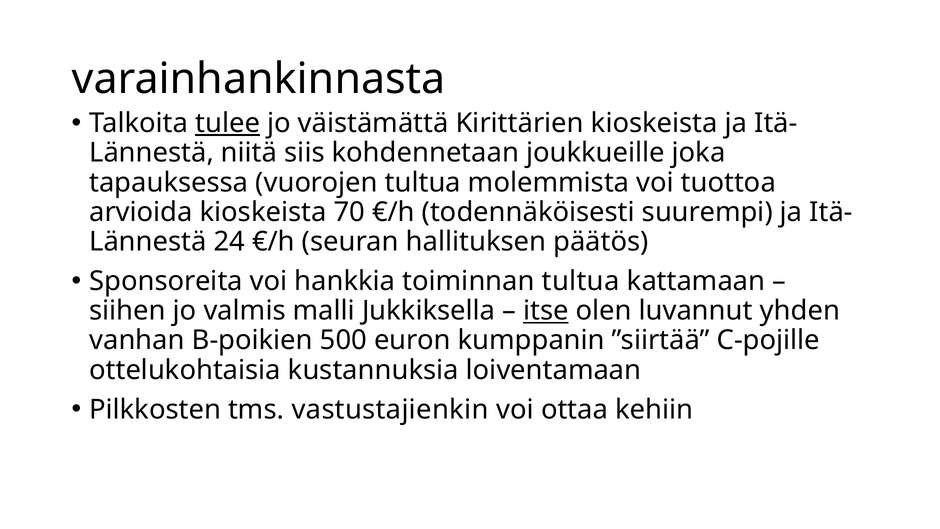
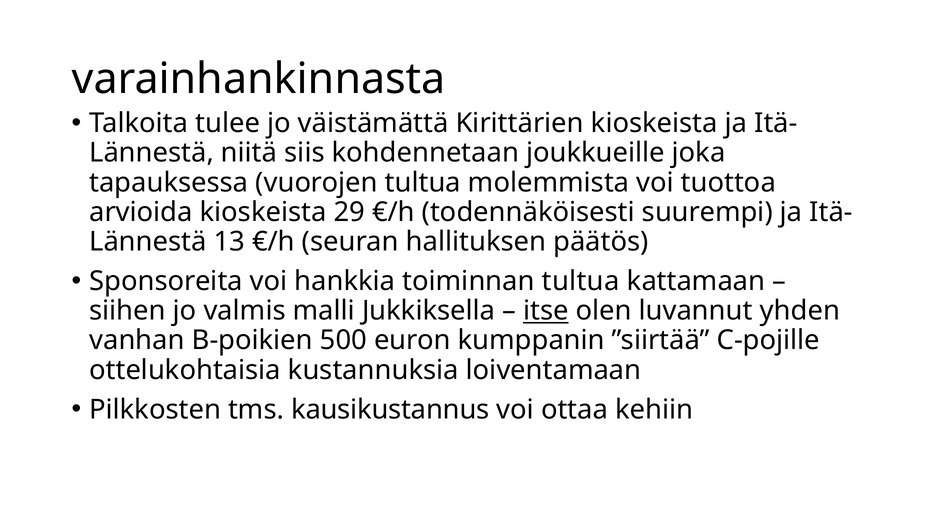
tulee underline: present -> none (228, 123)
70: 70 -> 29 (349, 212)
24: 24 -> 13 (229, 242)
vastustajienkin: vastustajienkin -> kausikustannus (390, 409)
